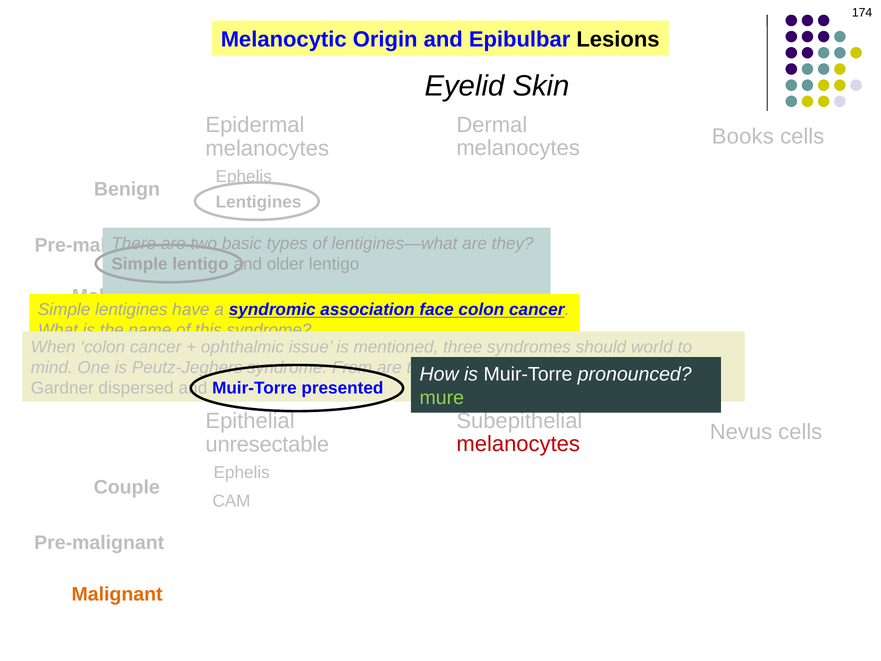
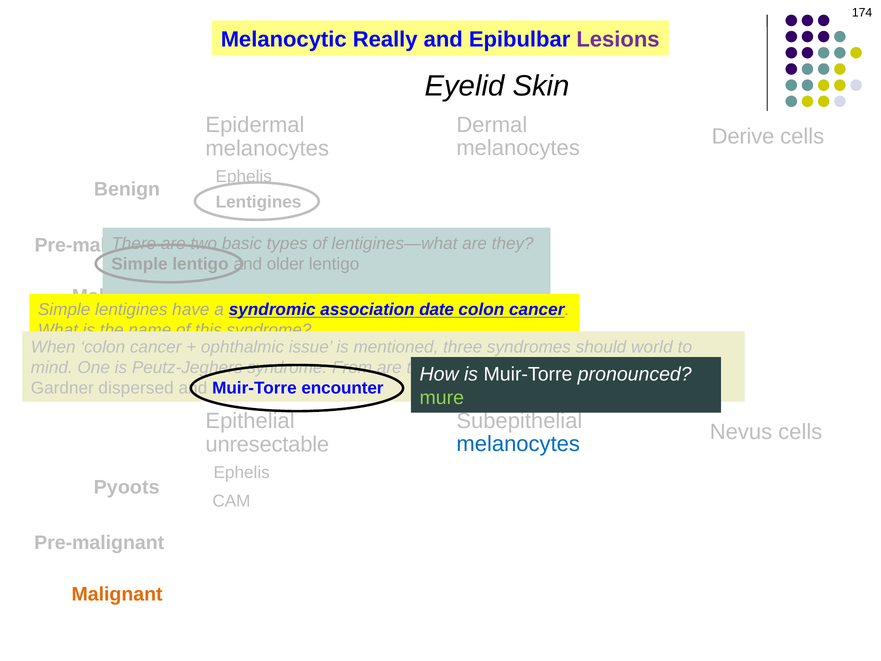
Origin: Origin -> Really (385, 40)
Lesions colour: black -> purple (618, 40)
Books: Books -> Derive (743, 137)
face: face -> date (437, 310)
presented: presented -> encounter (342, 388)
melanocytes colour: red -> blue (518, 444)
Couple: Couple -> Pyoots (127, 487)
